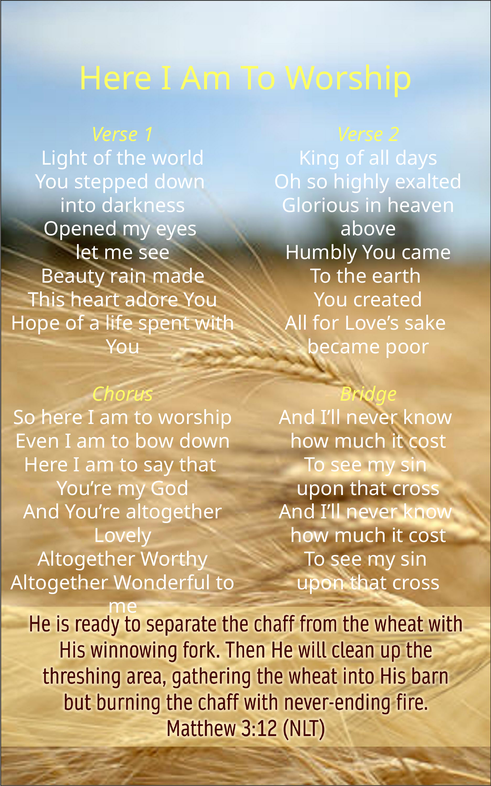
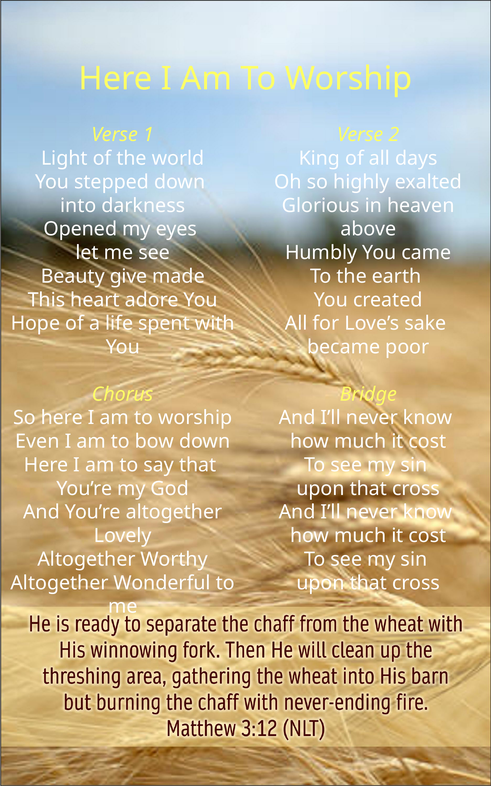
rain: rain -> give (129, 276)
